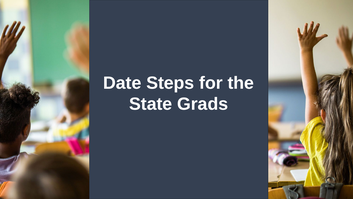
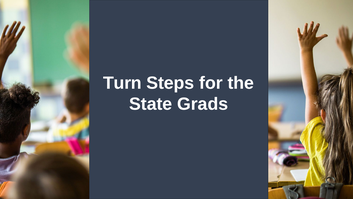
Date: Date -> Turn (122, 83)
